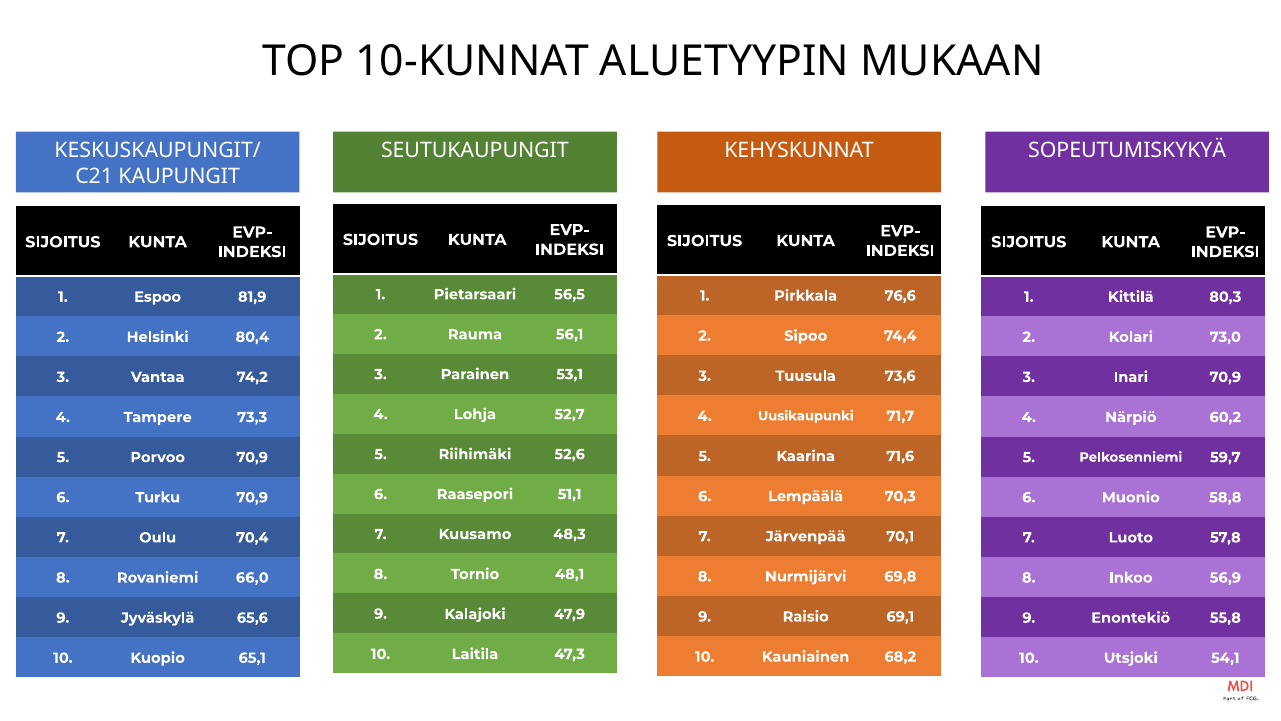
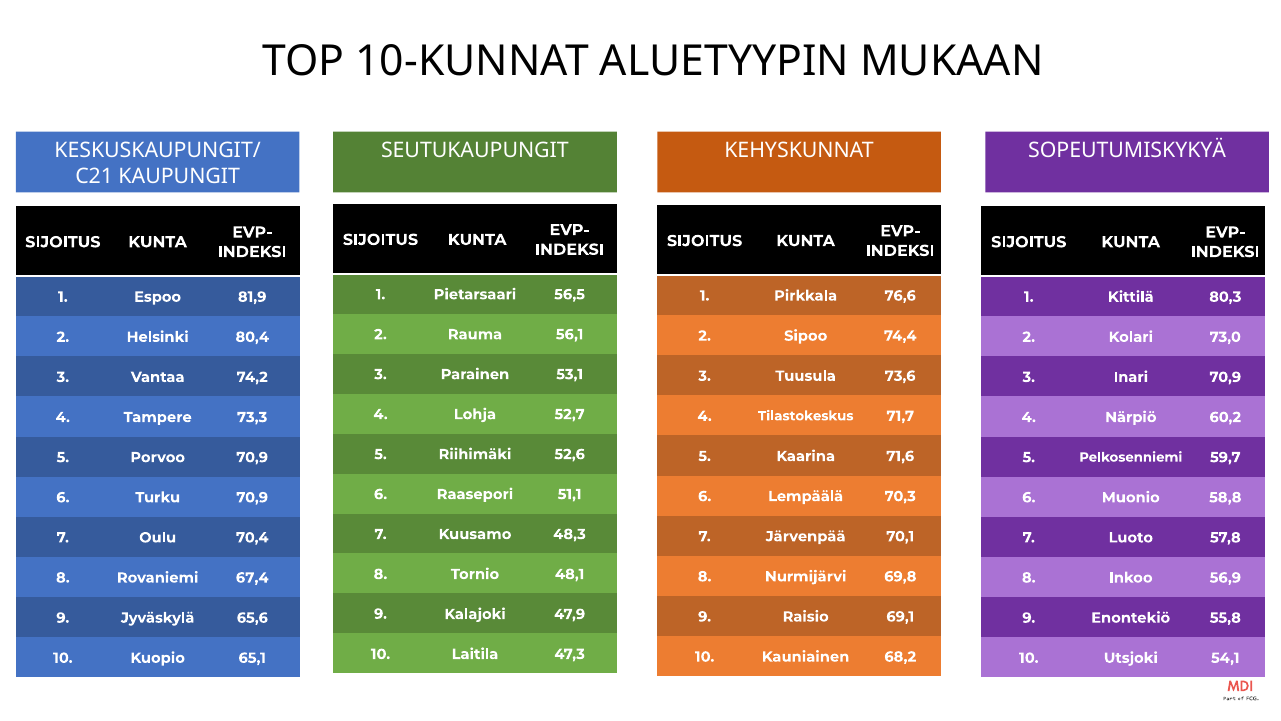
Uusikaupunki: Uusikaupunki -> Tilastokeskus (806, 416)
66,0: 66,0 -> 67,4 (252, 577)
